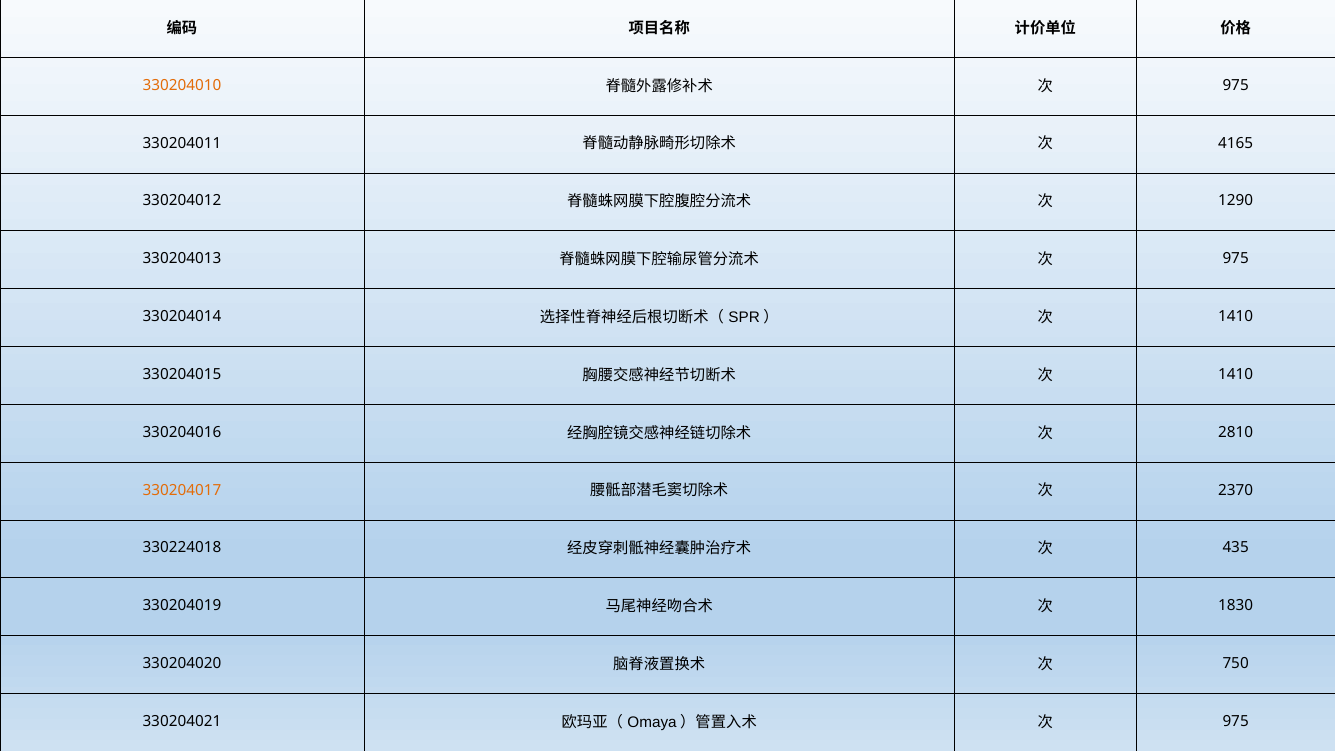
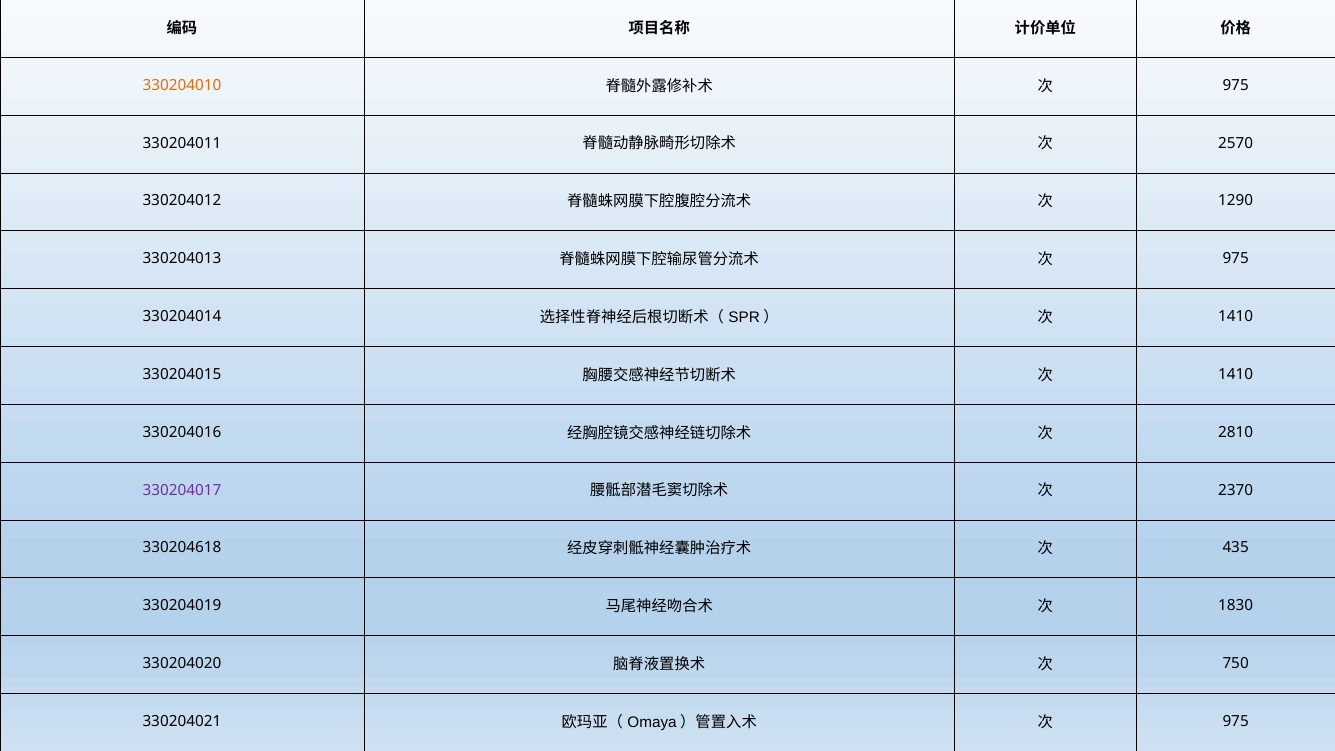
4165: 4165 -> 2570 (1236, 143)
330204017 colour: orange -> purple (182, 490)
330224018: 330224018 -> 330204618 (182, 548)
